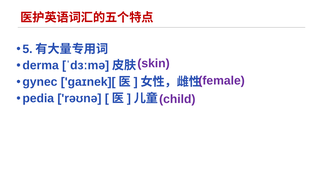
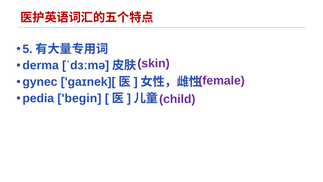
rəʊnə: rəʊnə -> begin (79, 98)
